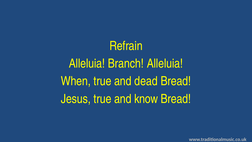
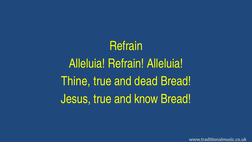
Alleluia Branch: Branch -> Refrain (126, 63)
When: When -> Thine (76, 81)
